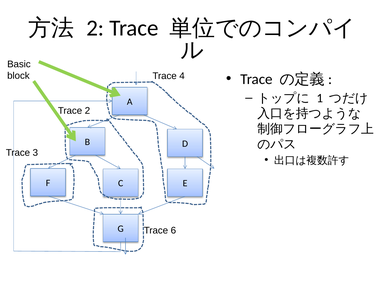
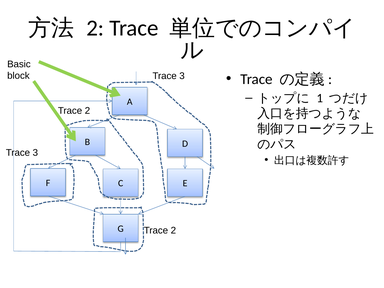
4: 4 -> 3 (182, 76)
6: 6 -> 2 (173, 230)
